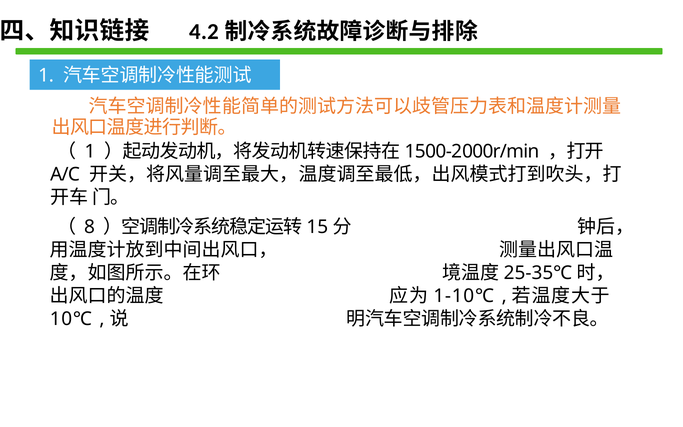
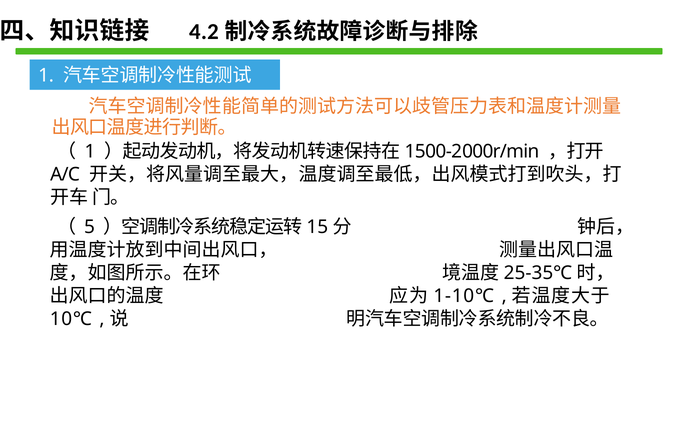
8: 8 -> 5 (90, 227)
